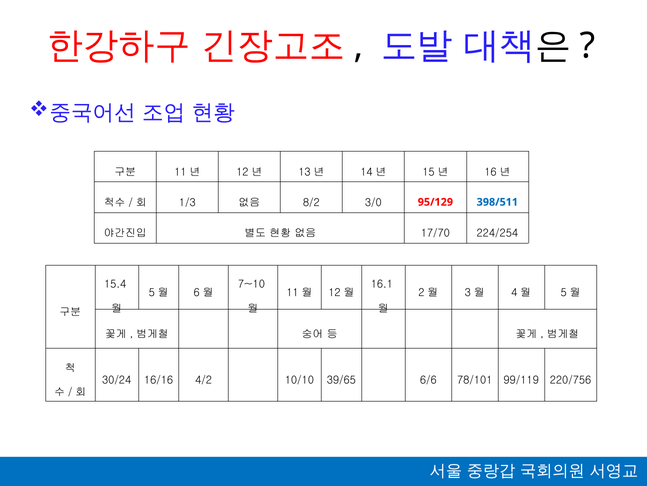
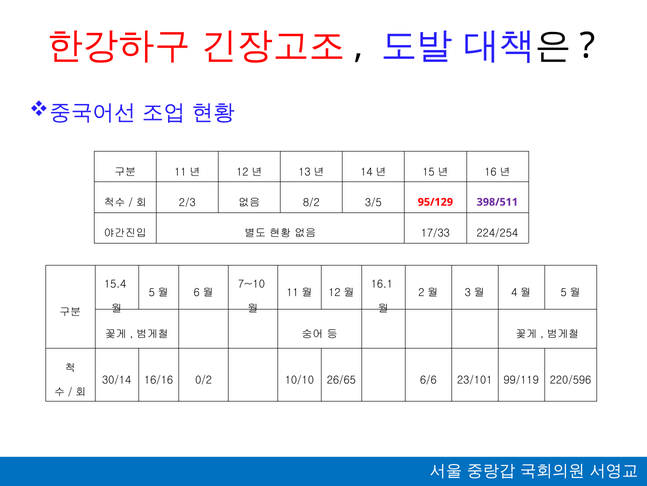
1/3: 1/3 -> 2/3 (187, 202)
3/0: 3/0 -> 3/5 (373, 202)
398/511 colour: blue -> purple (497, 202)
17/70: 17/70 -> 17/33 (435, 233)
30/24: 30/24 -> 30/14 (117, 380)
4/2: 4/2 -> 0/2 (204, 380)
39/65: 39/65 -> 26/65 (341, 380)
78/101: 78/101 -> 23/101 (475, 380)
220/756: 220/756 -> 220/596 (571, 380)
